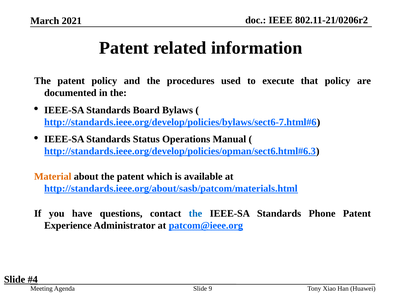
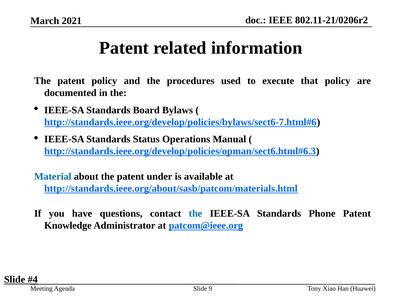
Material colour: orange -> blue (53, 177)
which: which -> under (160, 177)
Experience: Experience -> Knowledge (68, 226)
